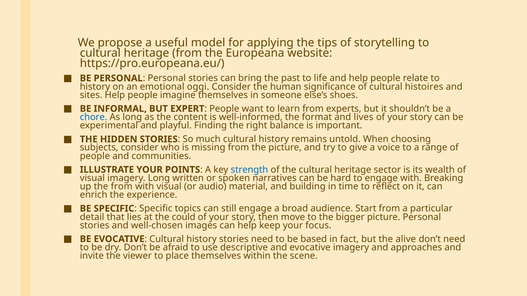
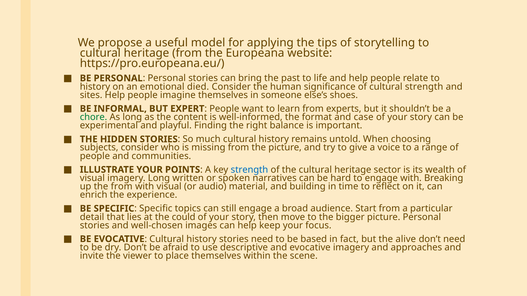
oggi: oggi -> died (198, 87)
cultural histoires: histoires -> strength (424, 87)
chore colour: blue -> green (94, 117)
lives: lives -> case (364, 117)
